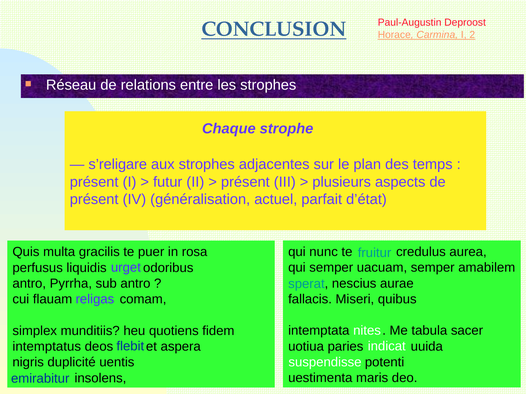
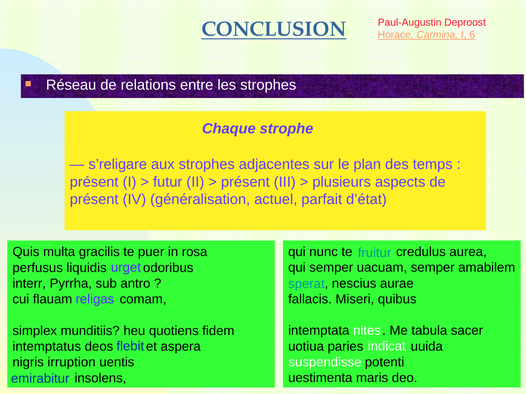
2: 2 -> 6 (472, 35)
antro: antro -> interr (29, 284)
duplicité: duplicité -> irruption (72, 363)
